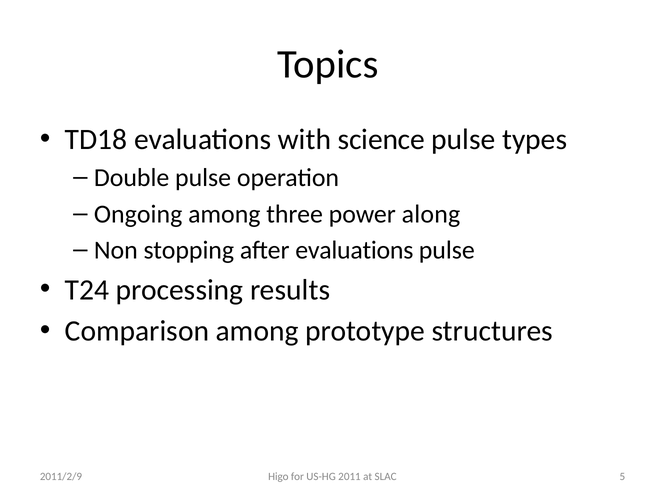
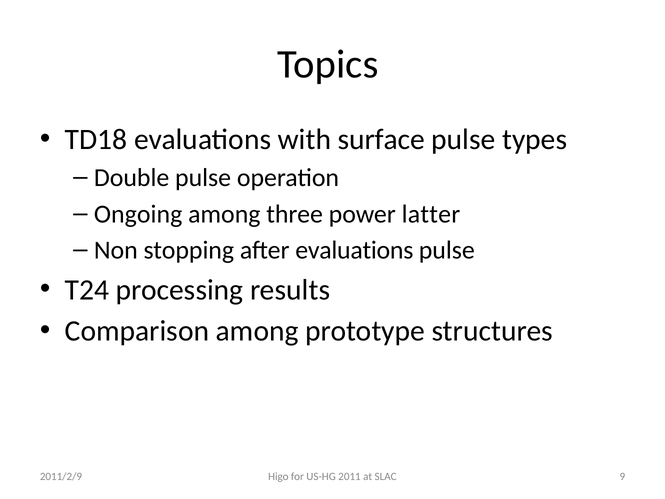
science: science -> surface (381, 140)
along: along -> latter (431, 214)
5: 5 -> 9 (622, 476)
